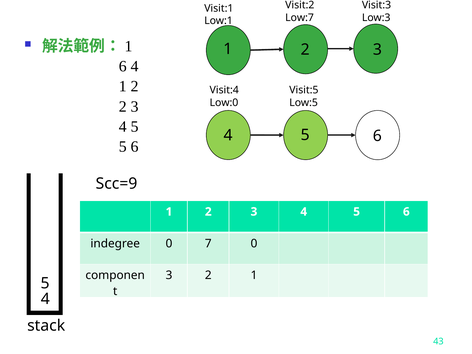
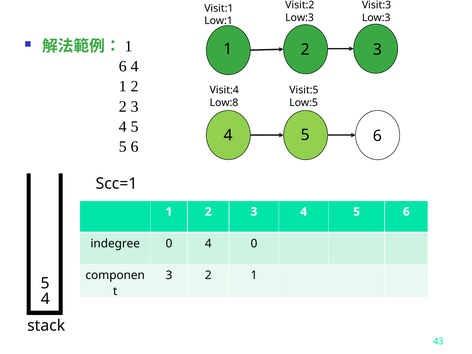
Low:7: Low:7 -> Low:3 (300, 18)
Low:0: Low:0 -> Low:8 (224, 103)
Scc=9: Scc=9 -> Scc=1 (117, 184)
0 7: 7 -> 4 (208, 243)
